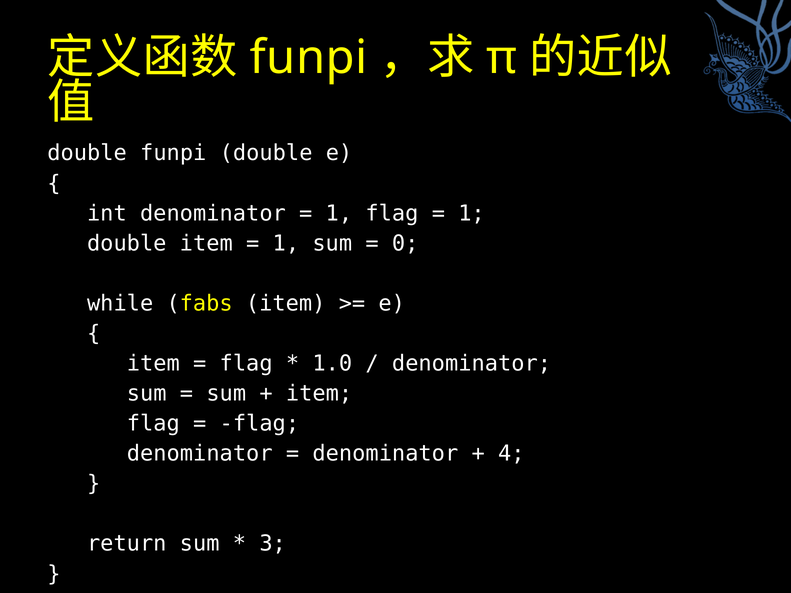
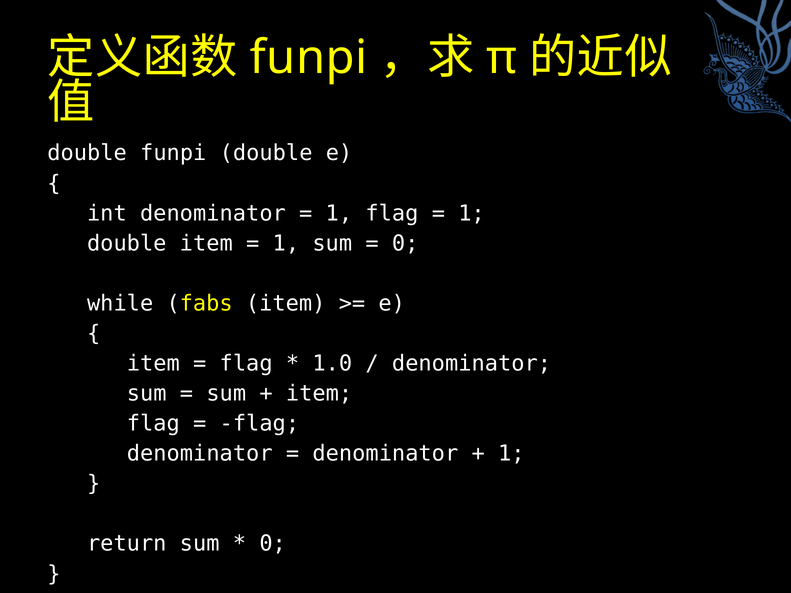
4: 4 -> 1 (511, 454)
3: 3 -> 0 (273, 544)
